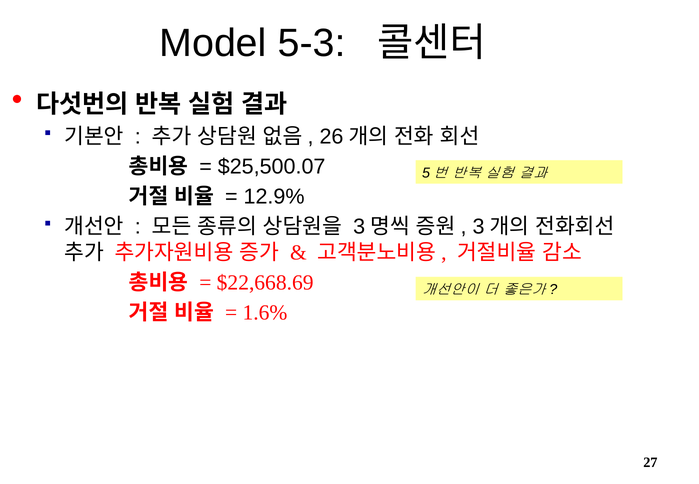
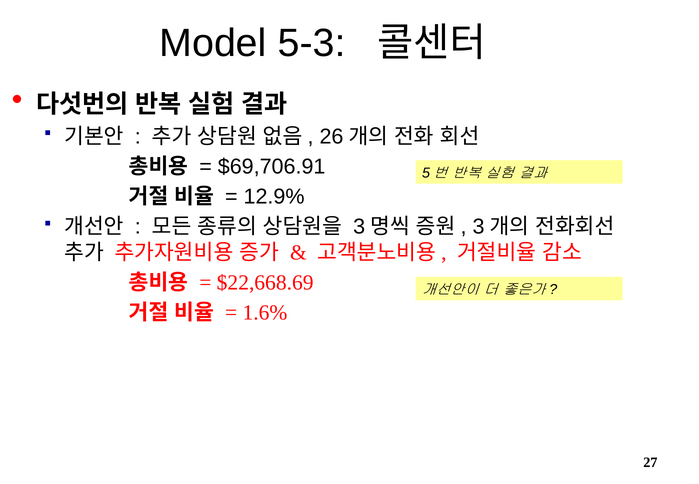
$25,500.07: $25,500.07 -> $69,706.91 (272, 167)
